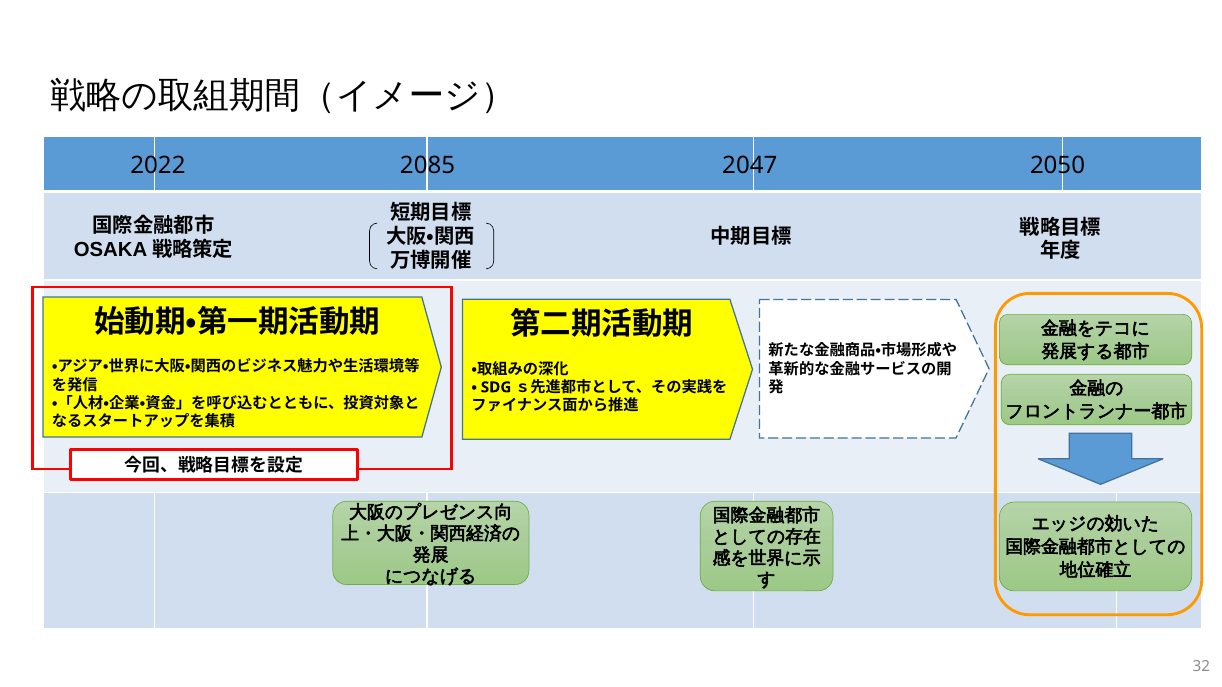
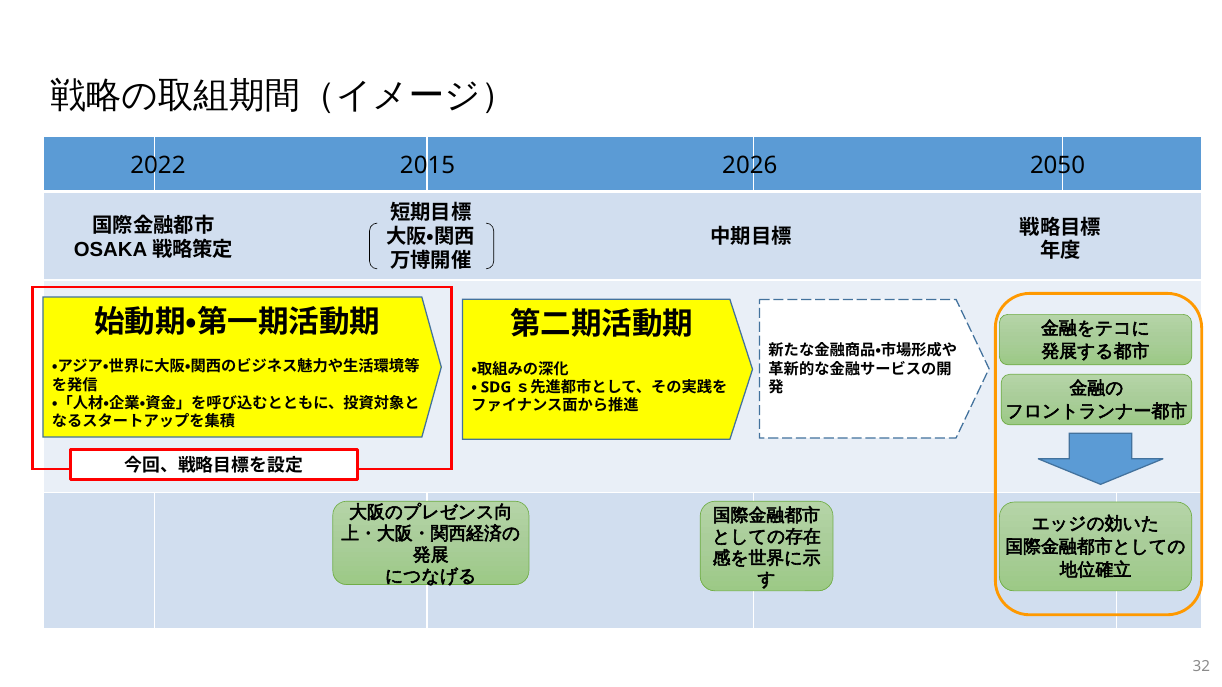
2085: 2085 -> 2015 (428, 165)
2047: 2047 -> 2026 (750, 165)
